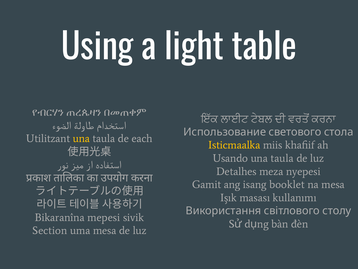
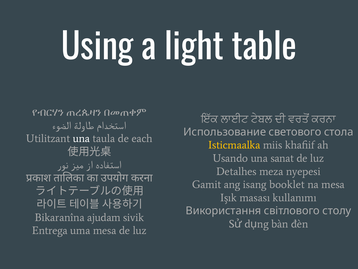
una colour: yellow -> white (81, 138)
Usando una taula: taula -> sanat (282, 158)
mepesi: mepesi -> ajudam (104, 217)
Section: Section -> Entrega (50, 230)
